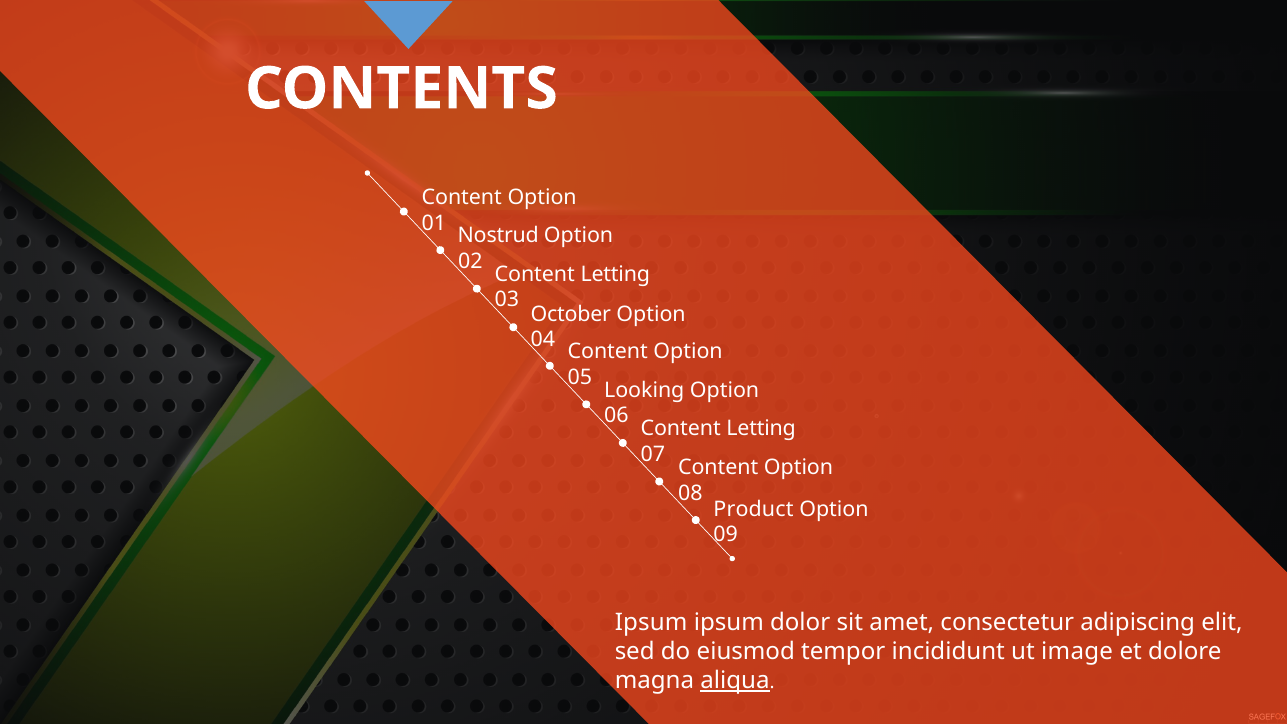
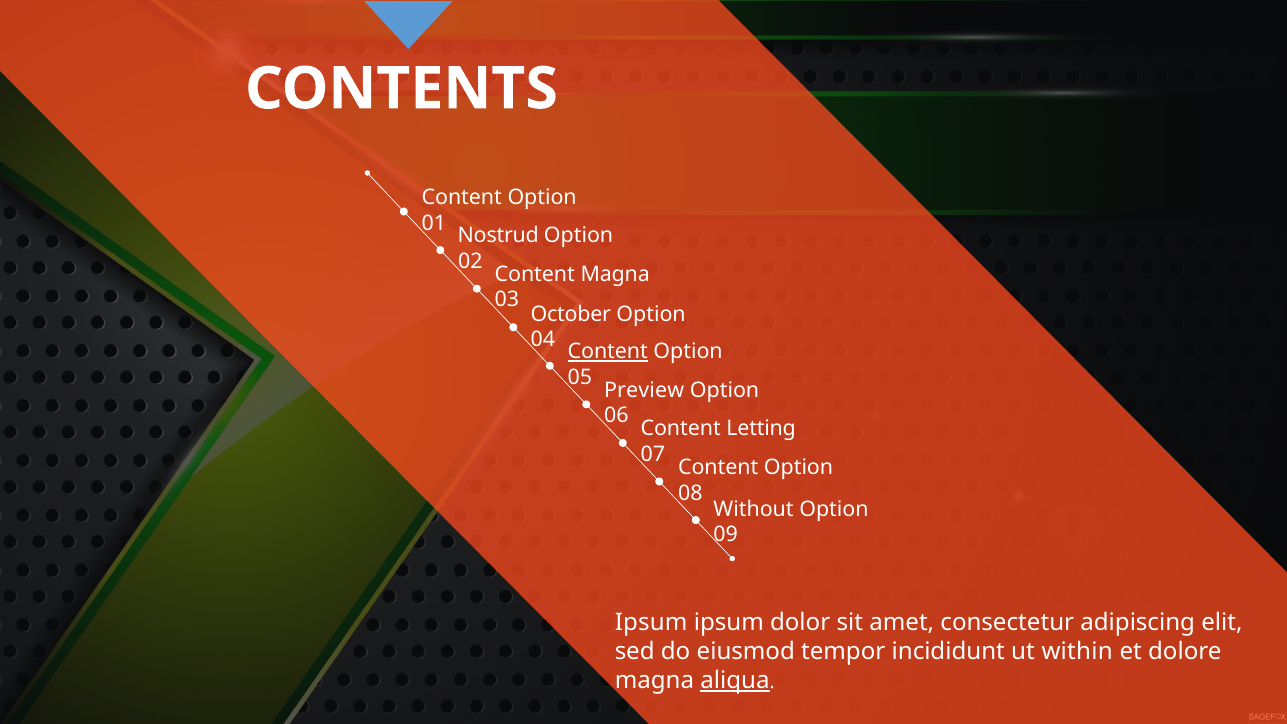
Letting: Letting -> Magna (615, 274)
Content underline: none -> present (608, 352)
Looking: Looking -> Preview (644, 390)
Product: Product -> Without (754, 509)
image: image -> within (1077, 652)
